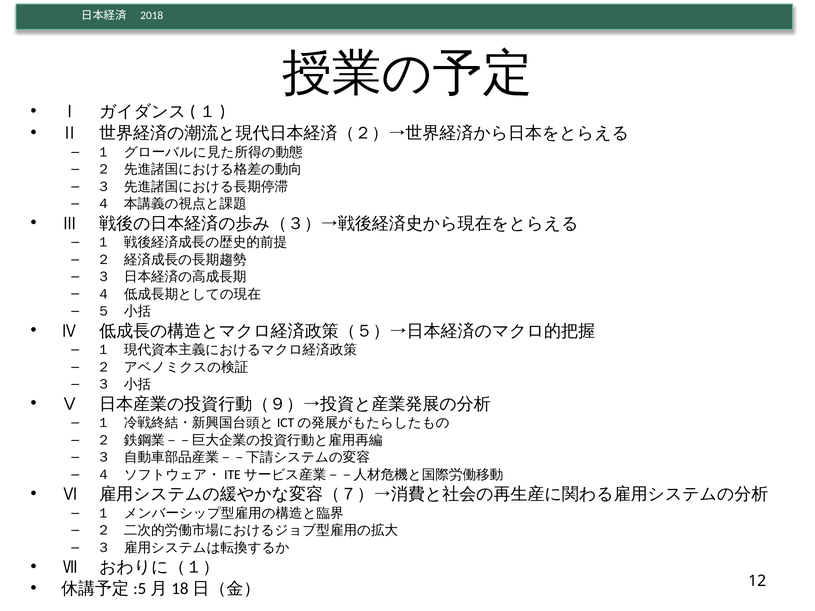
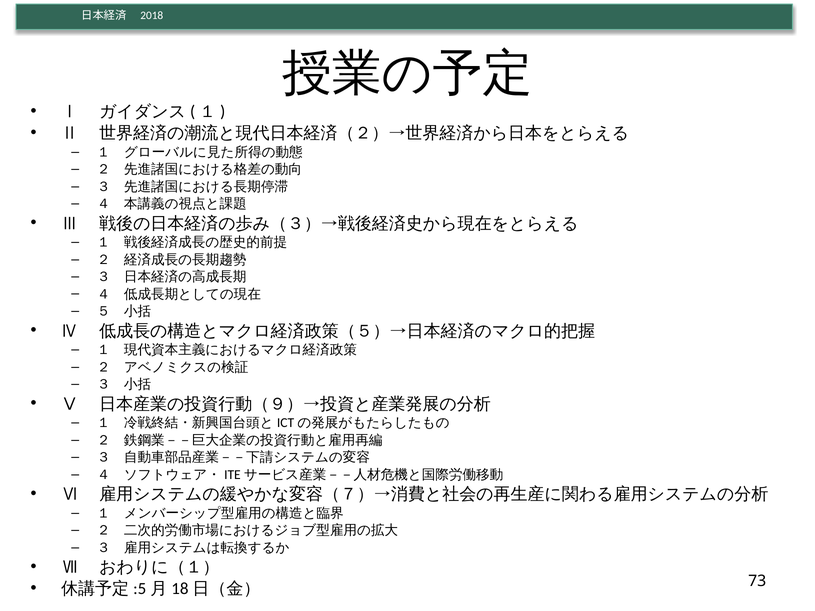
12: 12 -> 73 (757, 581)
